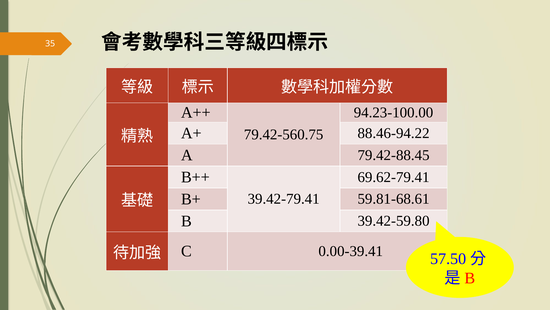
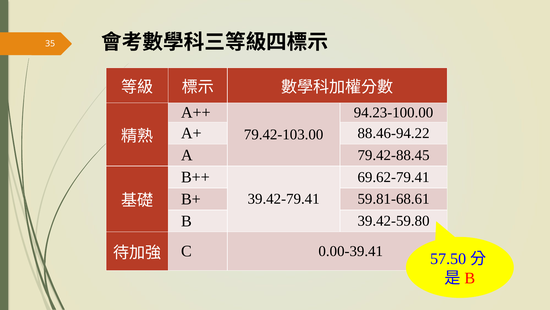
79.42-560.75: 79.42-560.75 -> 79.42-103.00 (284, 134)
